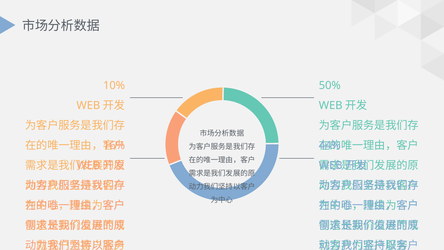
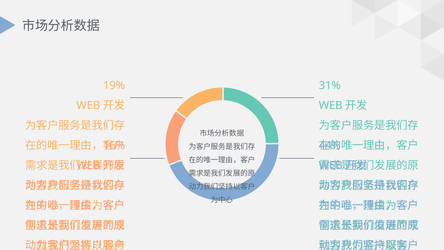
10%: 10% -> 19% (114, 85)
50%: 50% -> 31% (330, 85)
